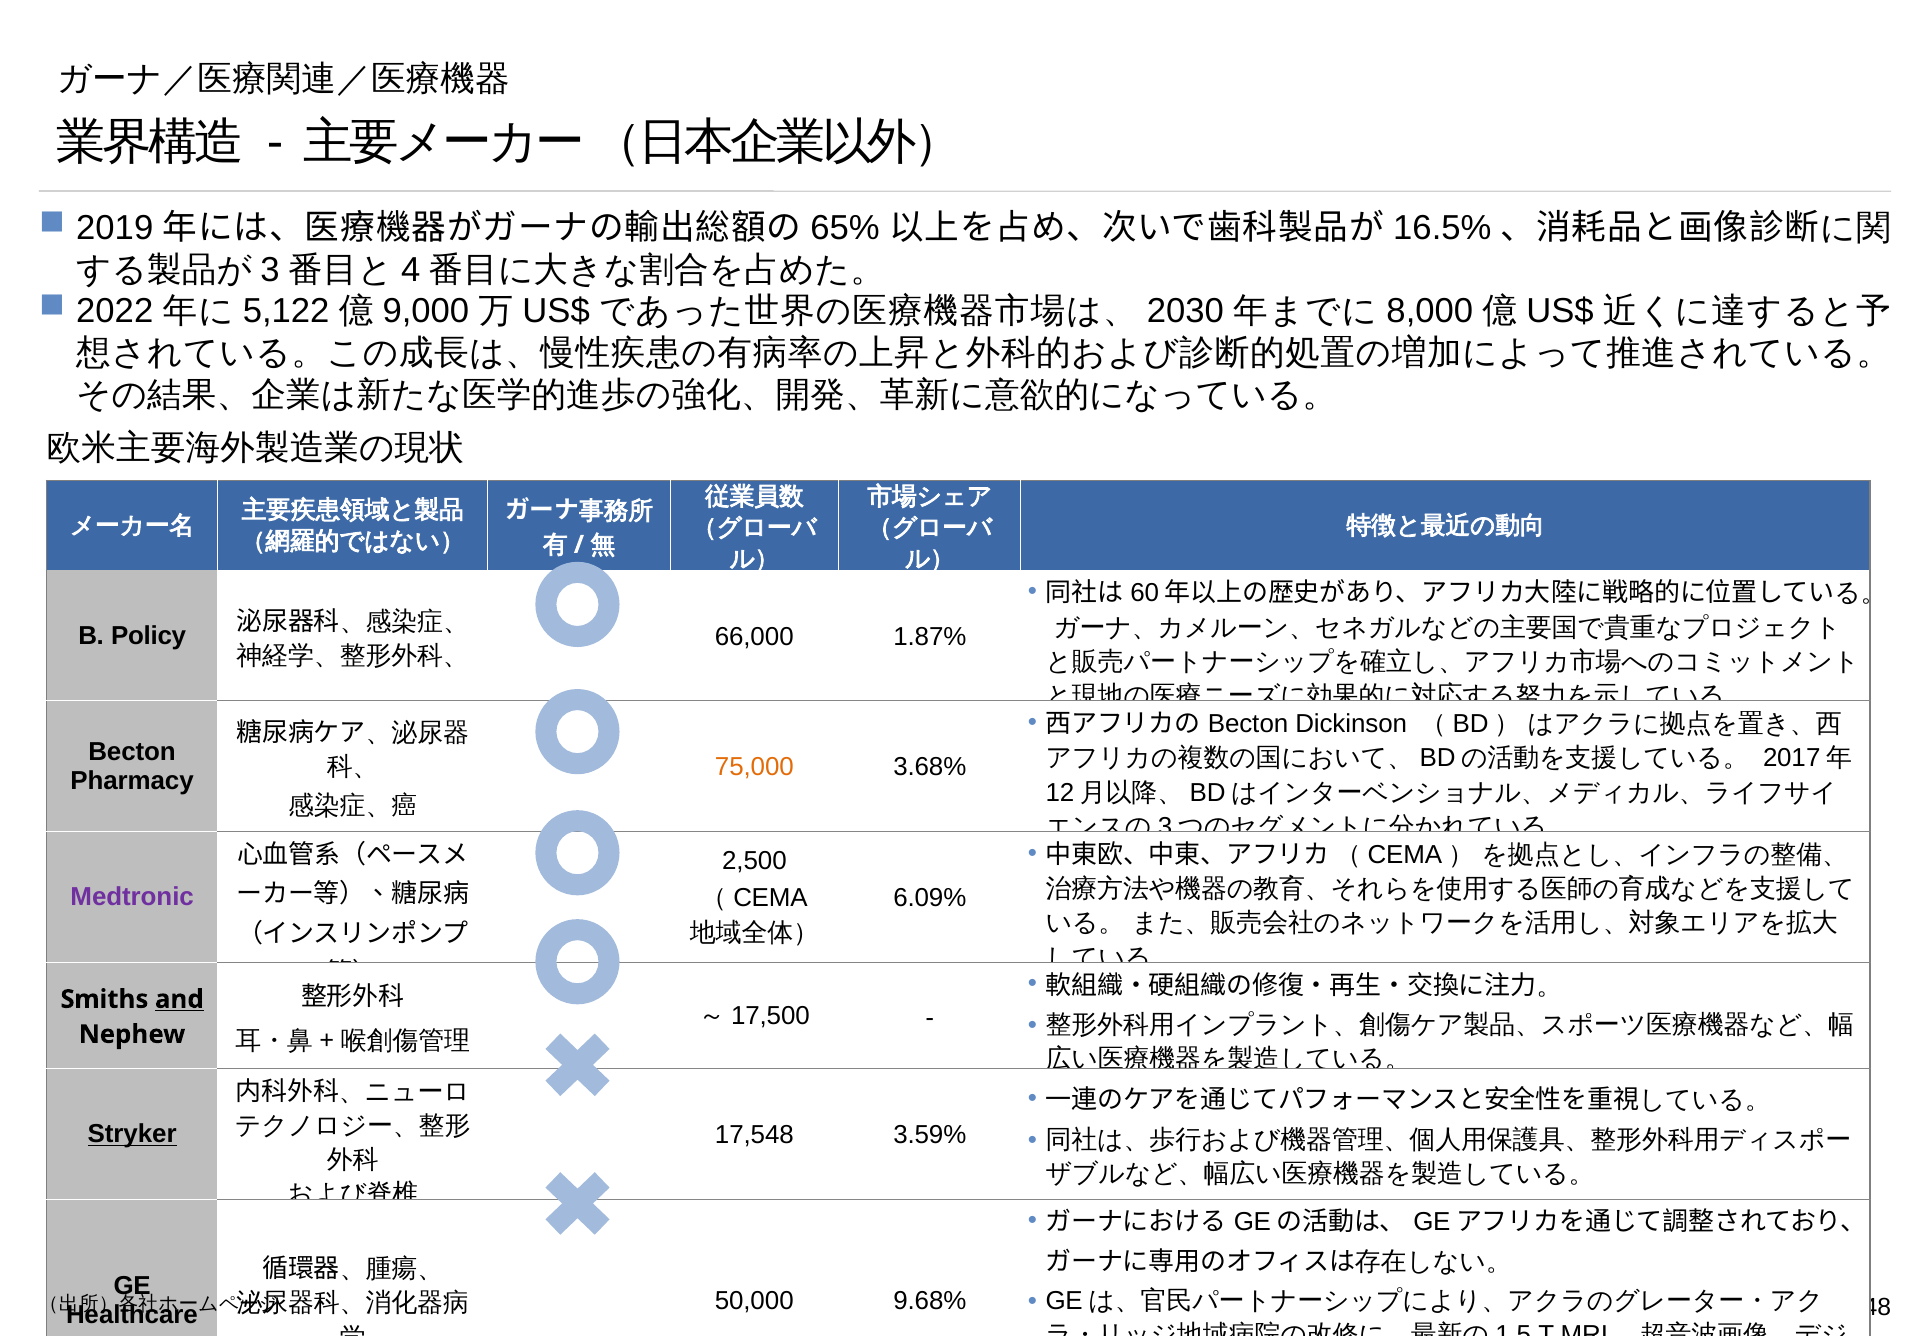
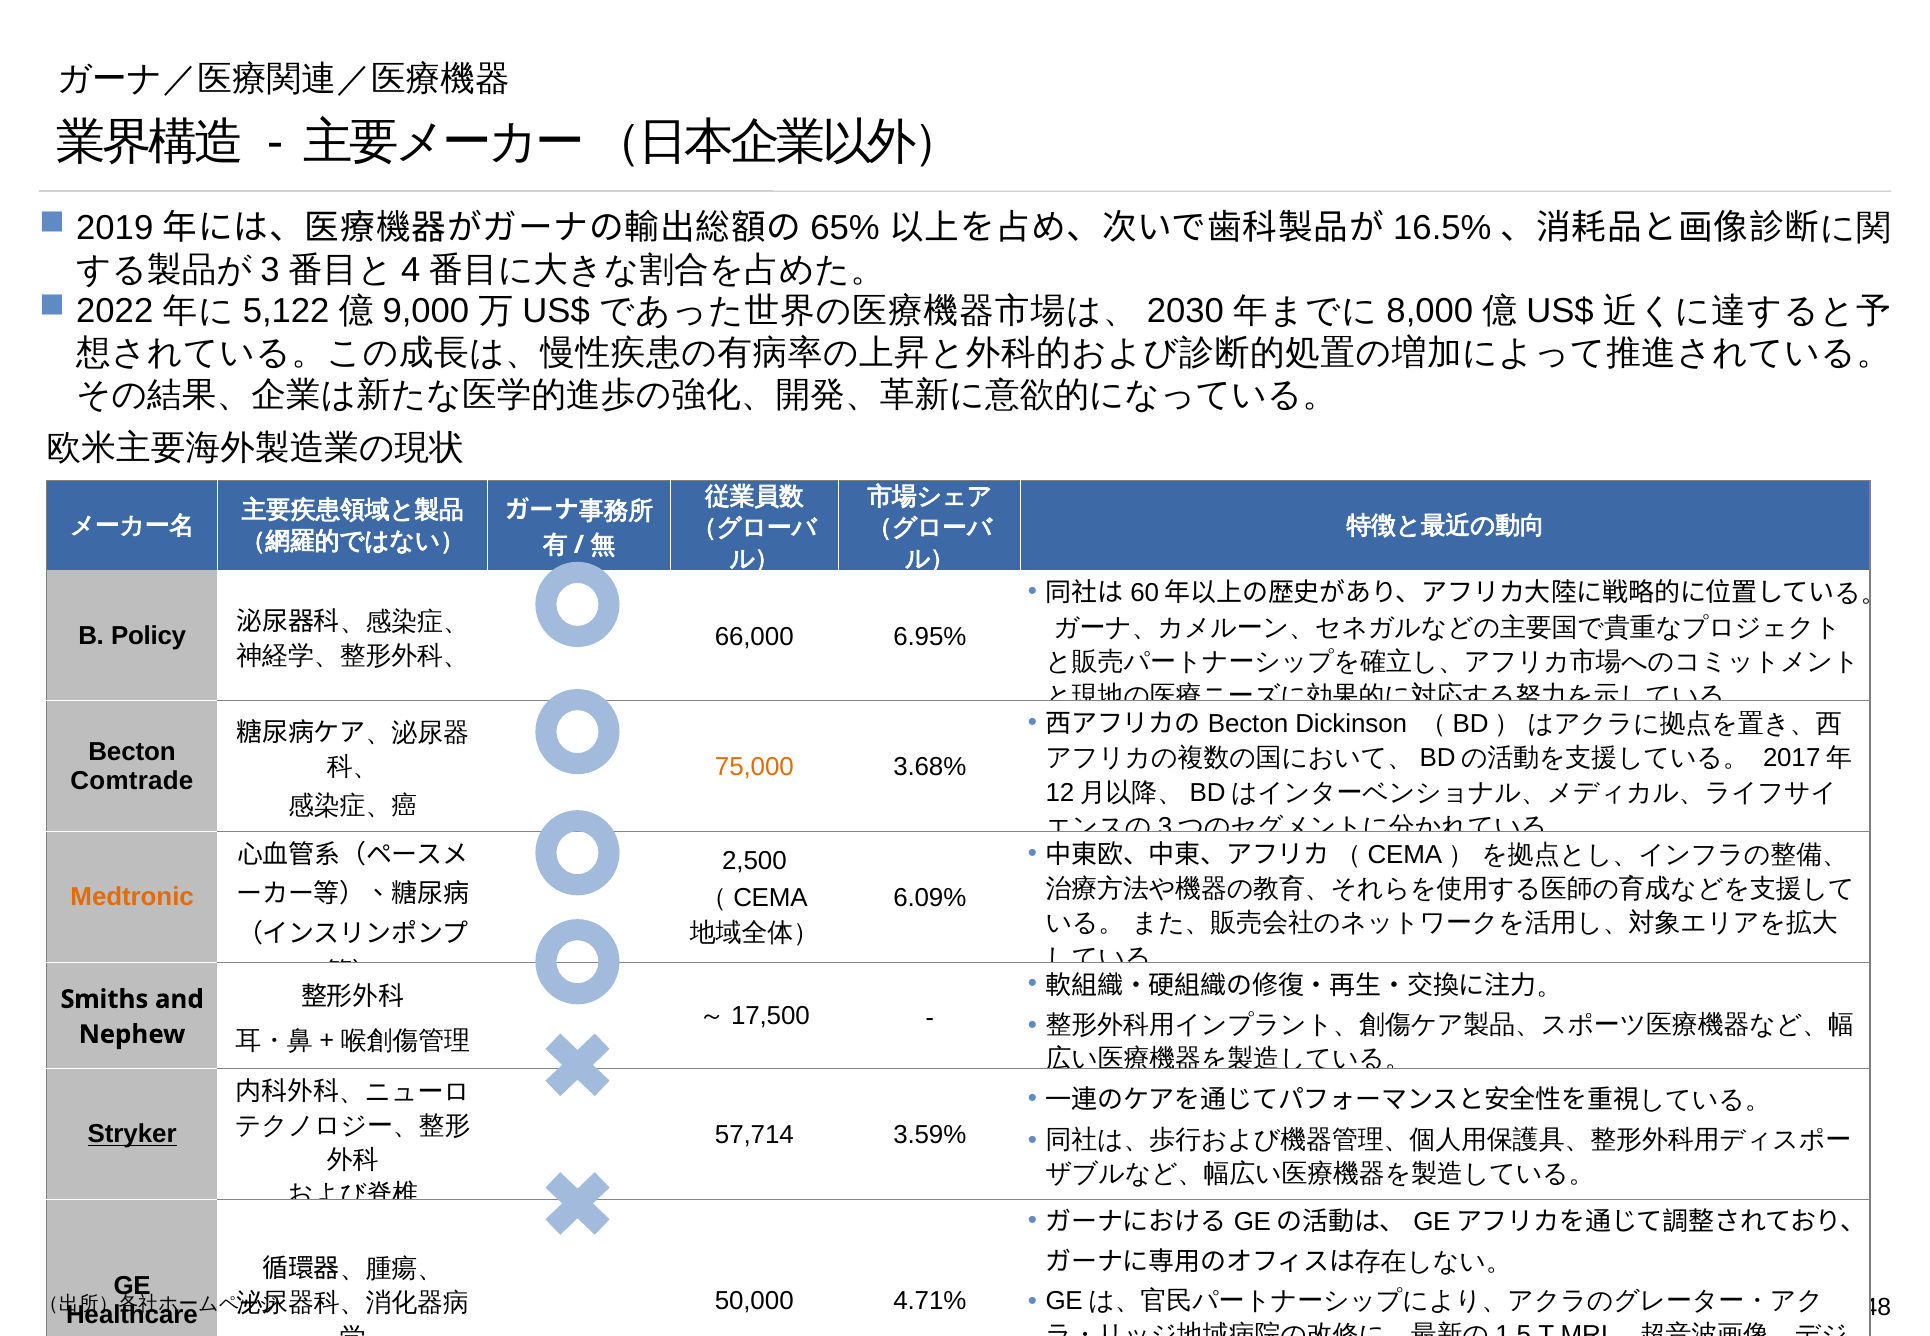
1.87%: 1.87% -> 6.95% (930, 637)
Pharmacy: Pharmacy -> Comtrade (132, 781)
Medtronic colour: purple -> orange (132, 897)
and underline: present -> none (179, 999)
17,548: 17,548 -> 57,714 (754, 1135)
9.68%: 9.68% -> 4.71% (930, 1301)
